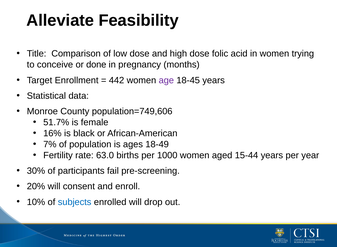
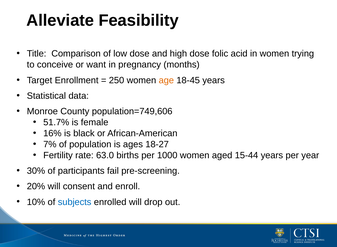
done: done -> want (96, 65)
442: 442 -> 250 (117, 80)
age colour: purple -> orange (166, 80)
18-49: 18-49 -> 18-27 (157, 144)
